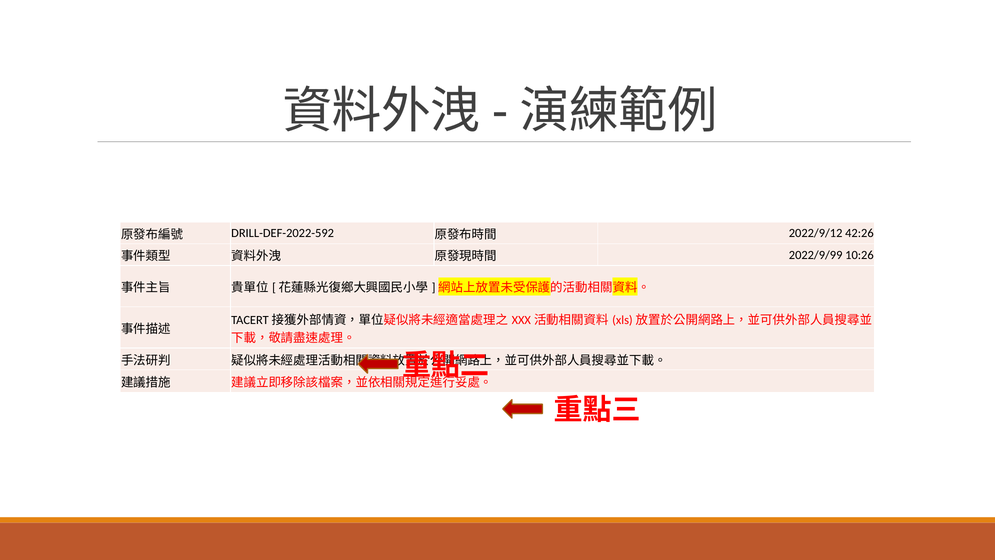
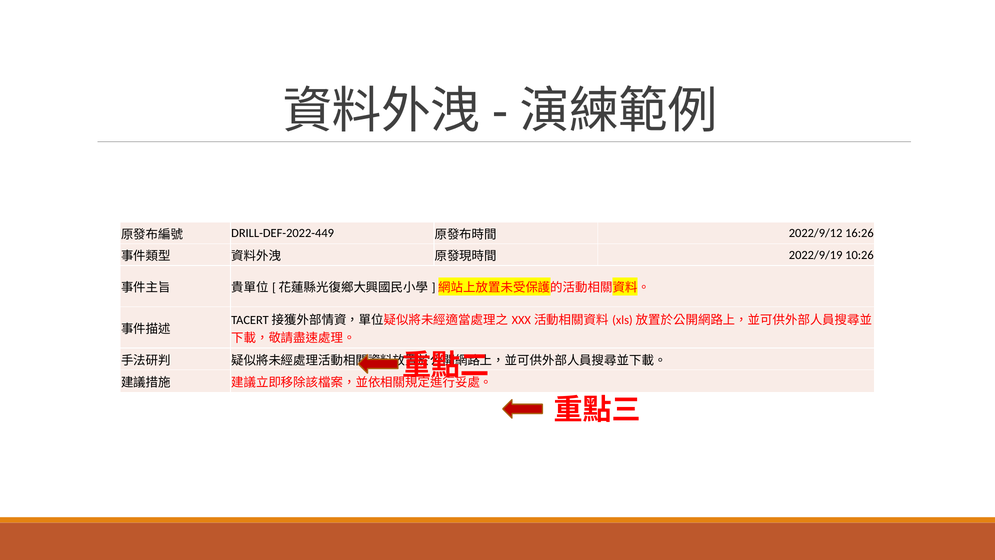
DRILL-DEF-2022-592: DRILL-DEF-2022-592 -> DRILL-DEF-2022-449 (283, 233)
42:26: 42:26 -> 16:26 (859, 233)
2022/9/99: 2022/9/99 -> 2022/9/19 (816, 255)
